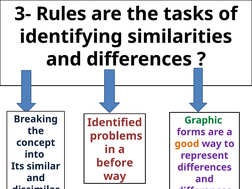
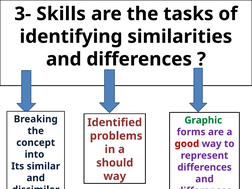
Rules: Rules -> Skills (61, 14)
good colour: orange -> red (187, 144)
before: before -> should (115, 163)
